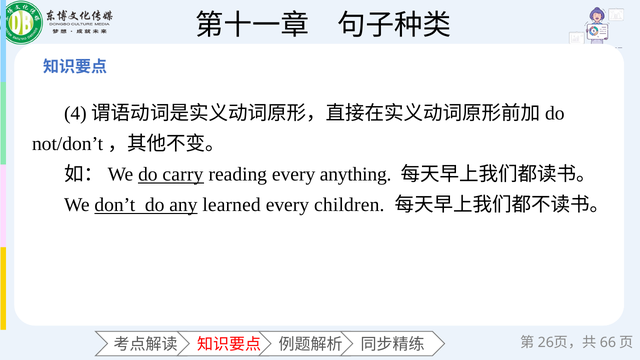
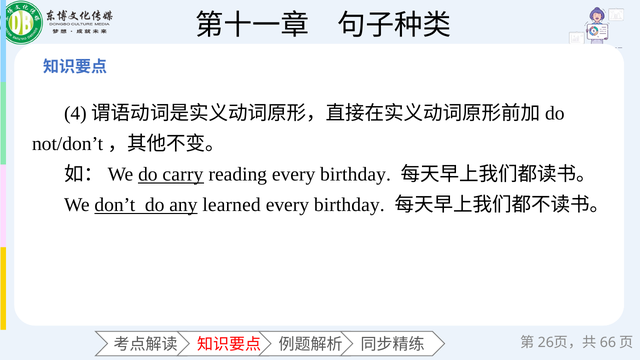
reading every anything: anything -> birthday (356, 174)
children: children -> birthday (349, 205)
